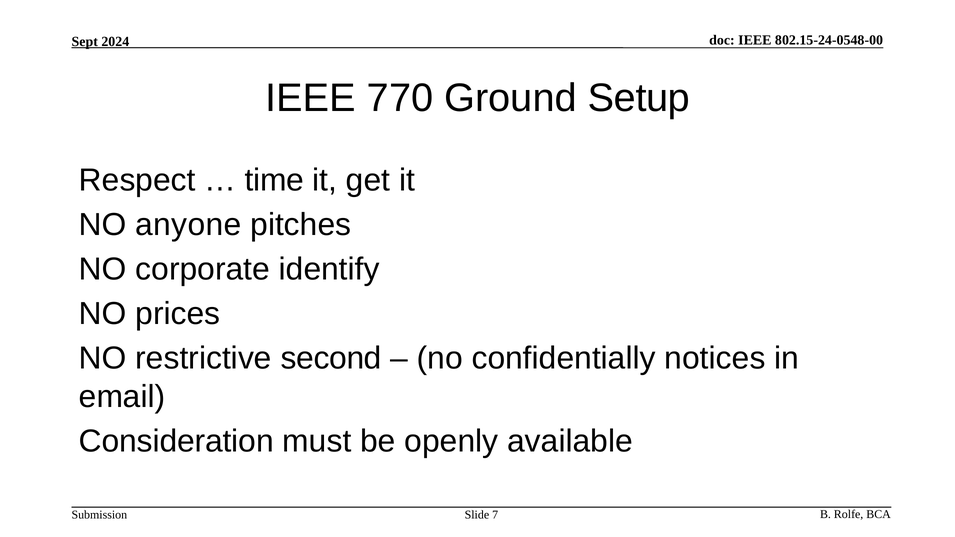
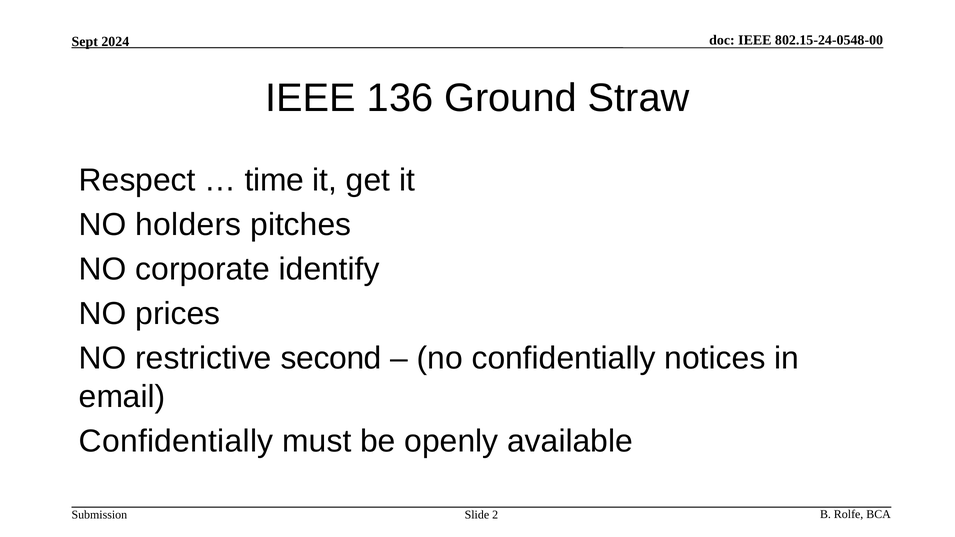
770: 770 -> 136 (400, 98)
Setup: Setup -> Straw (639, 98)
anyone: anyone -> holders (188, 225)
Consideration: Consideration -> Confidentially (176, 441)
7: 7 -> 2 (495, 515)
